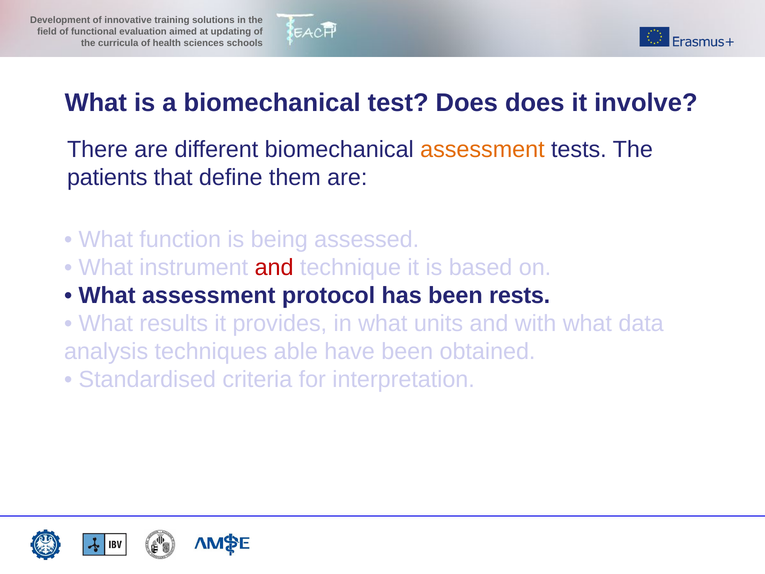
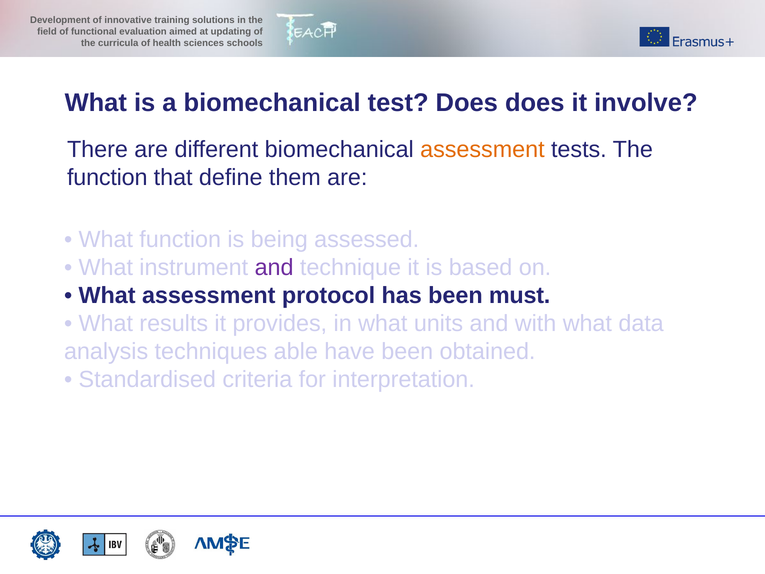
patients: patients -> function (107, 178)
and colour: red -> purple (274, 267)
rests: rests -> must (520, 295)
